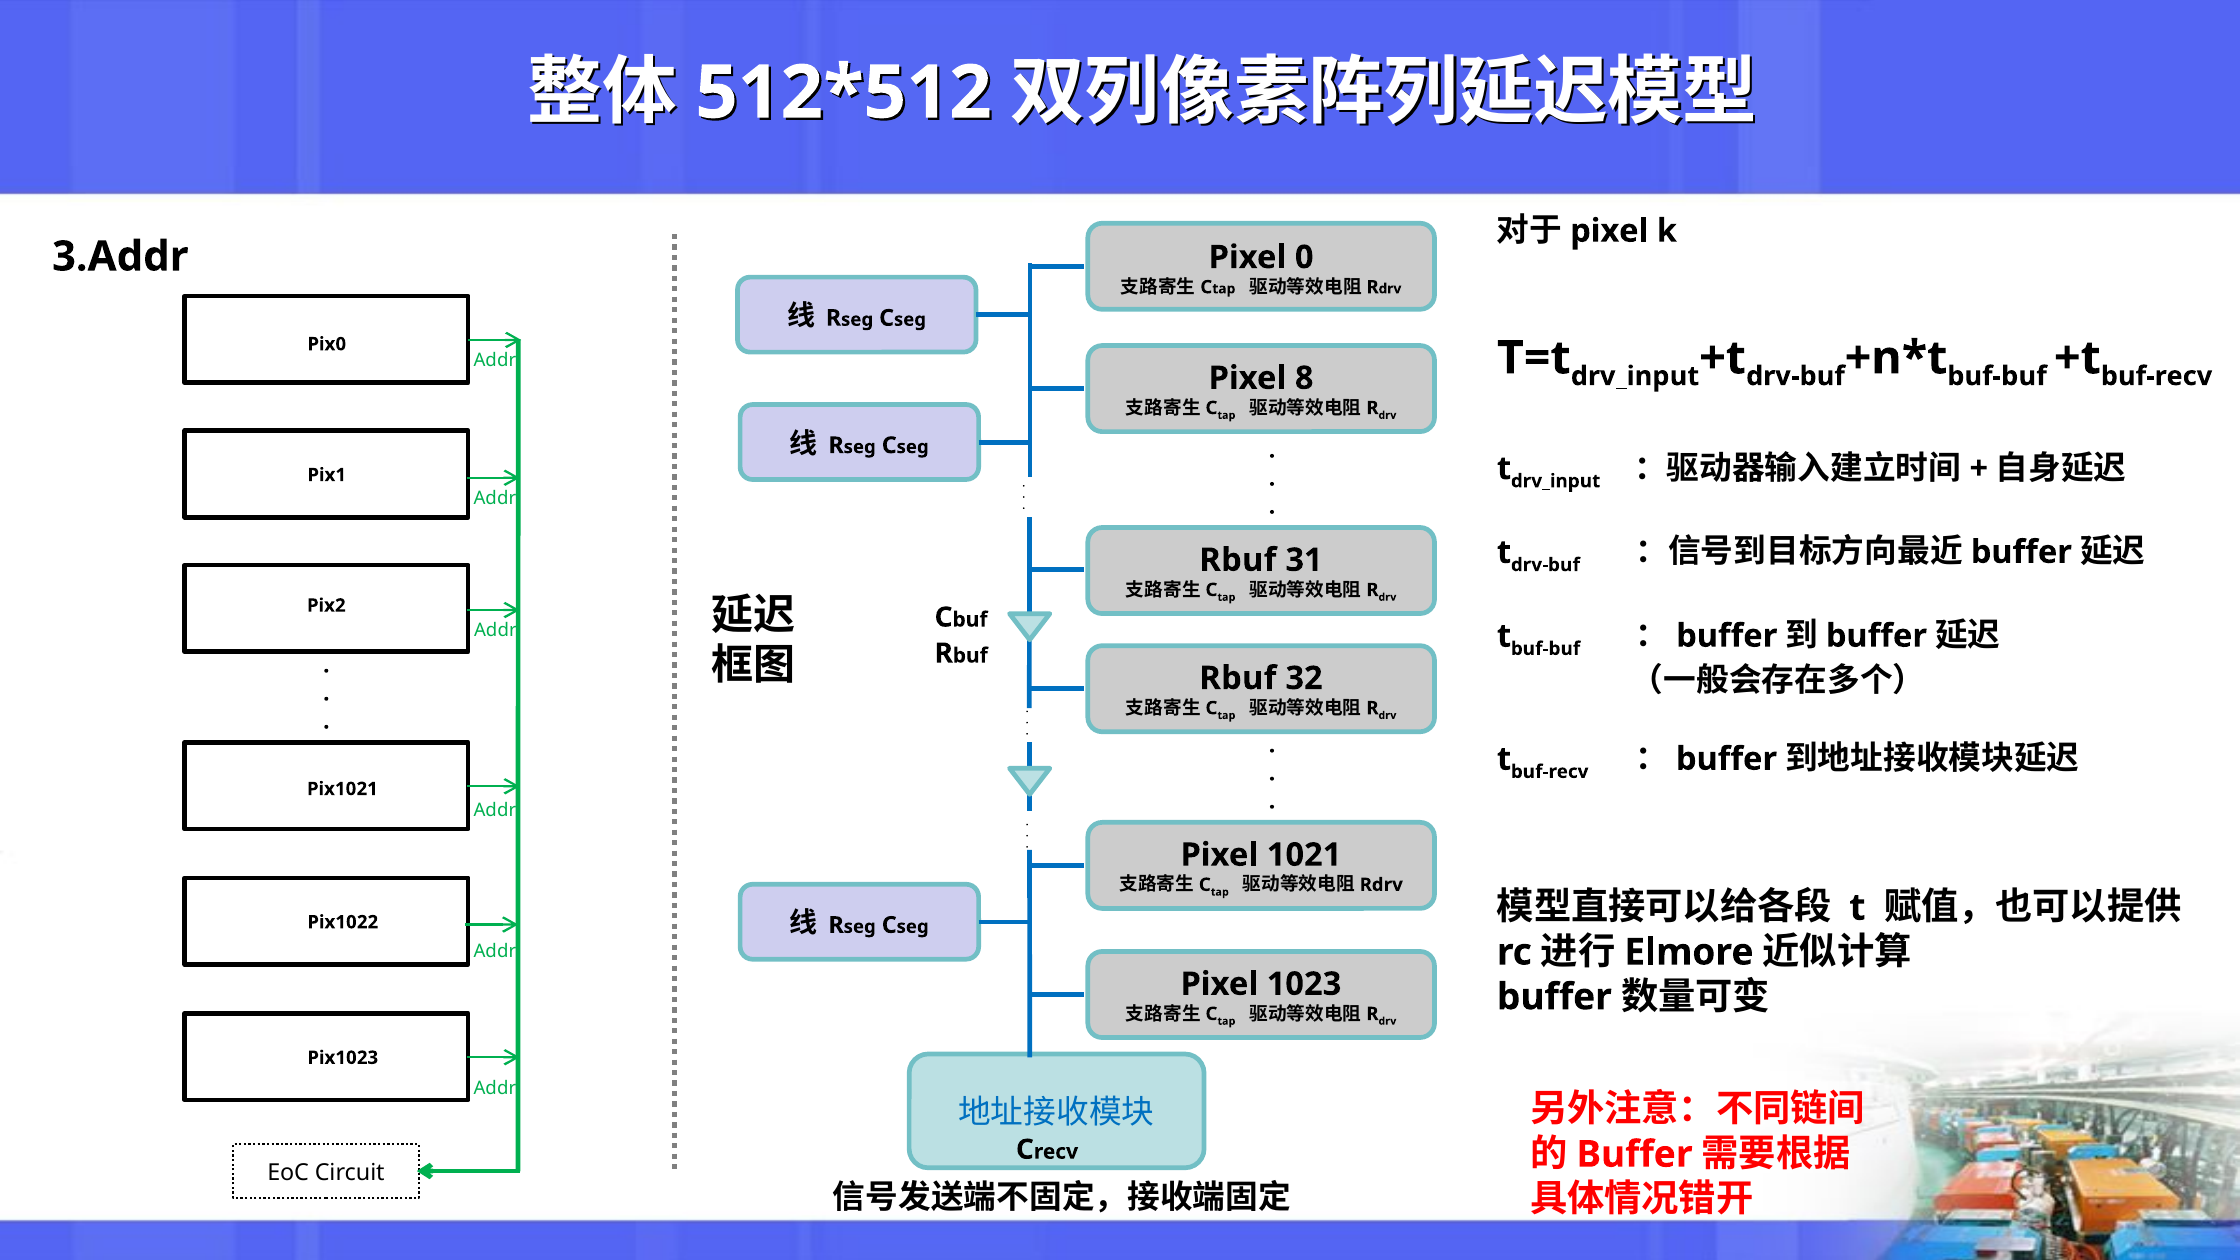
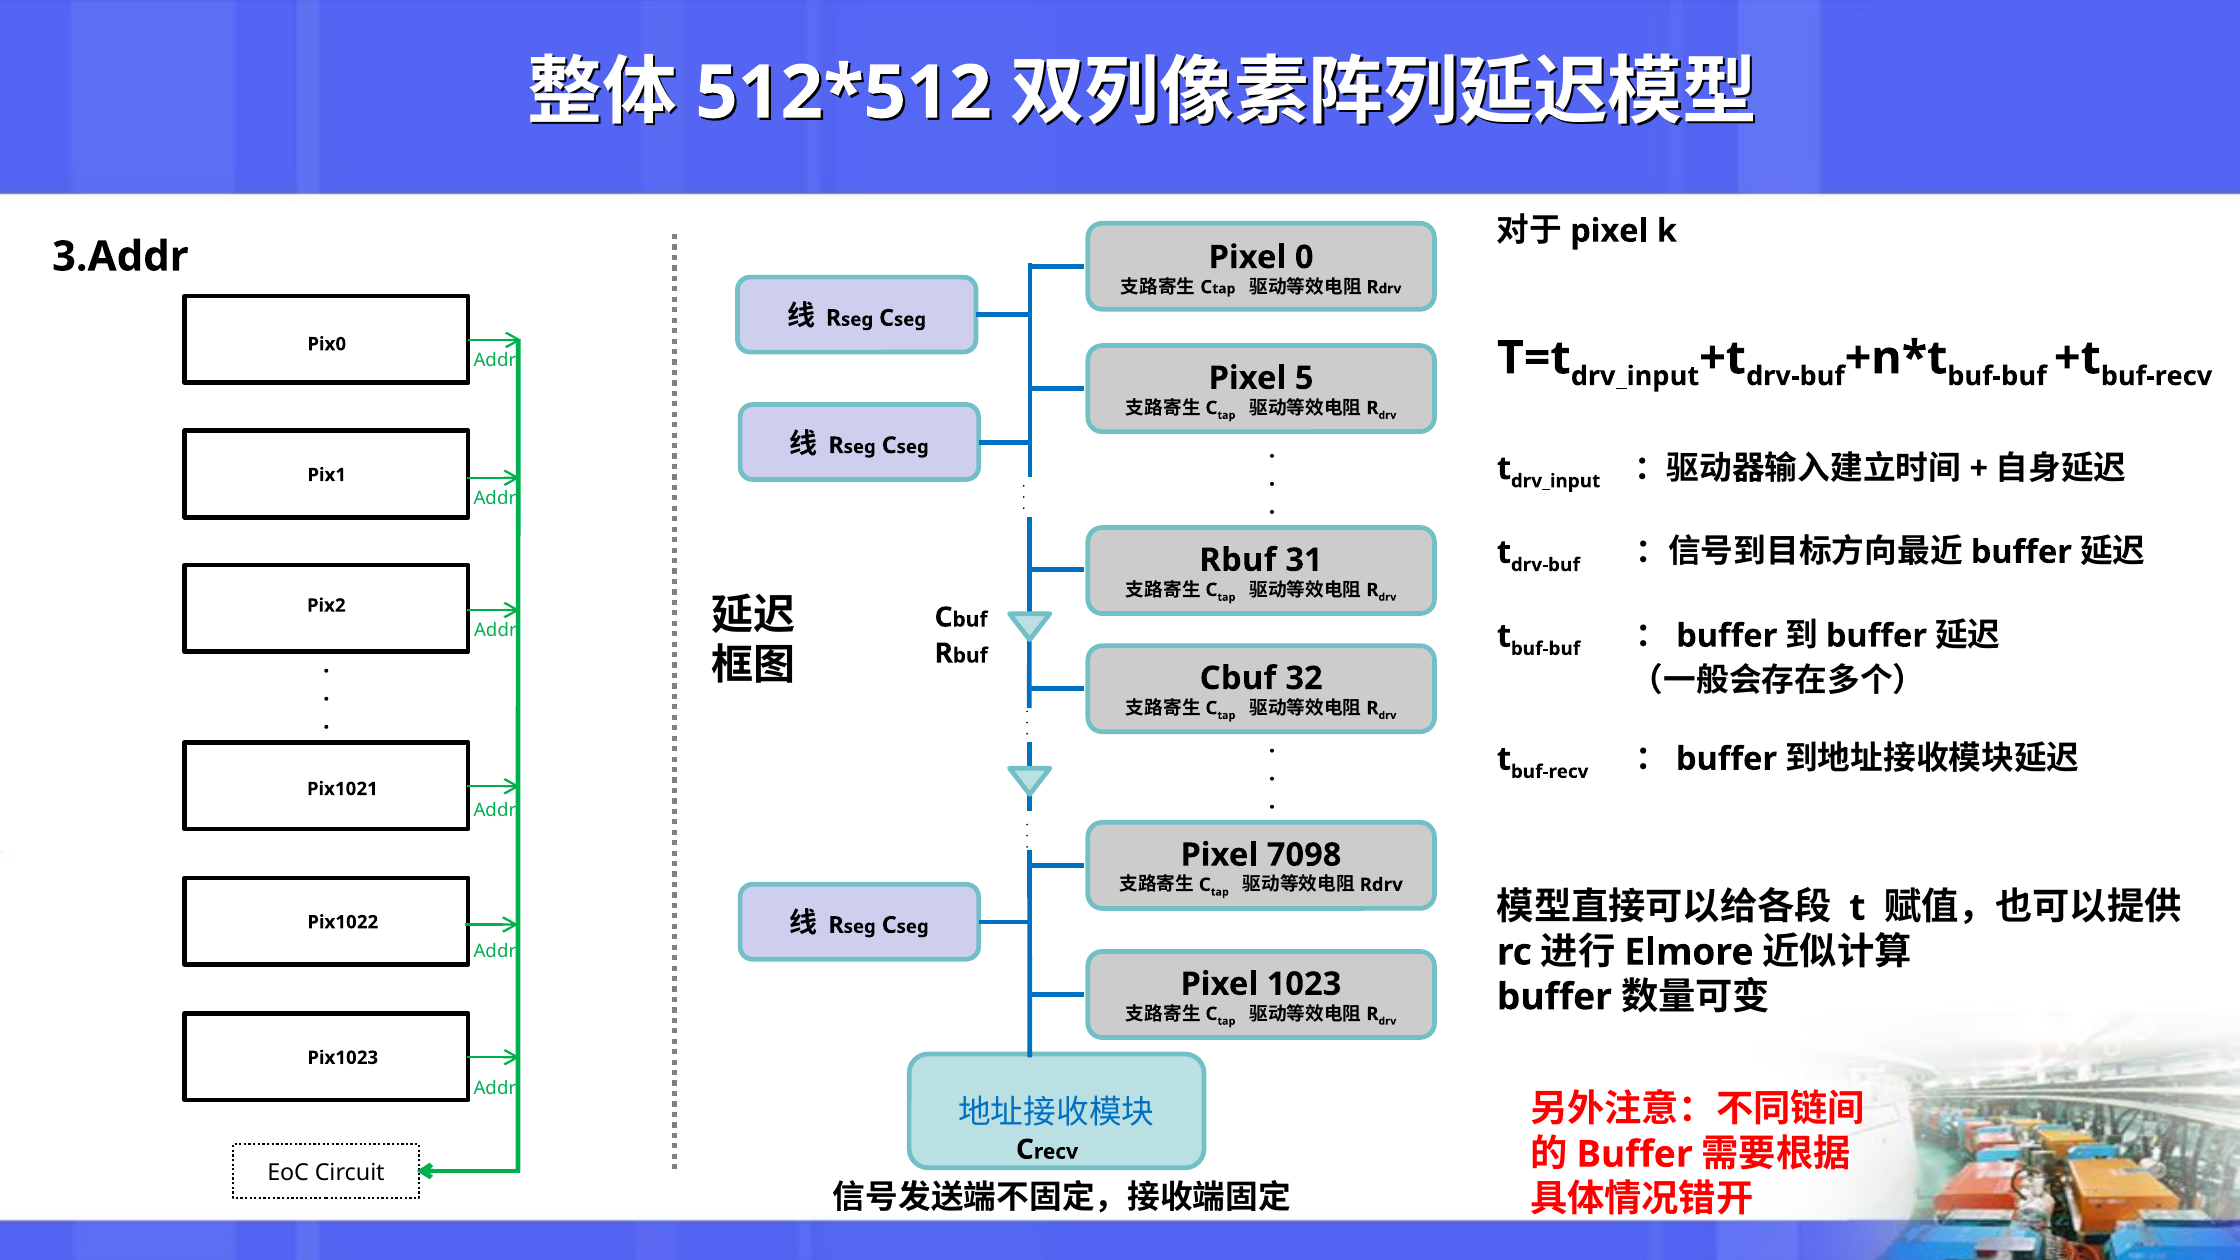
8: 8 -> 5 (1304, 378)
Rbuf: Rbuf -> Cbuf (1238, 678)
1021: 1021 -> 7098 (1304, 855)
